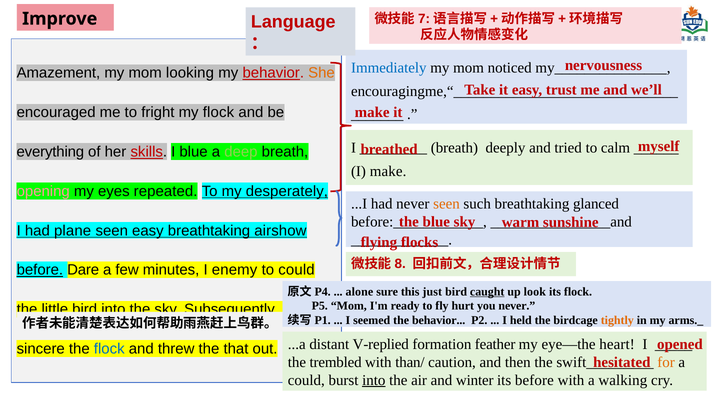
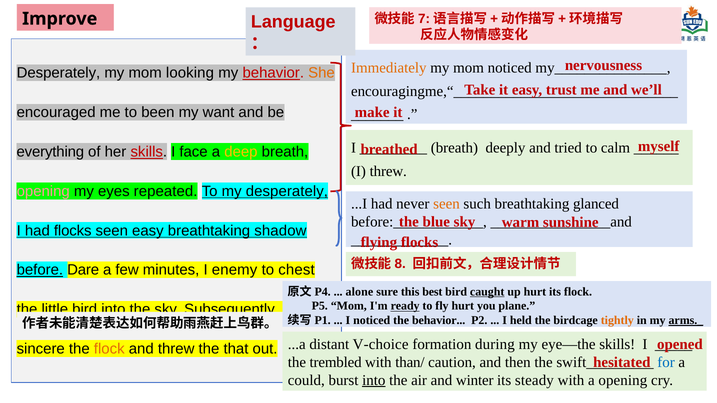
Immediately colour: blue -> orange (389, 68)
Amazement: Amazement -> Desperately (58, 73)
fright: fright -> been (158, 112)
my flock: flock -> want (219, 112)
I blue: blue -> face (194, 152)
deep colour: light green -> yellow (241, 152)
I make: make -> threw (388, 171)
had plane: plane -> flocks (73, 231)
airshow: airshow -> shadow (280, 231)
to could: could -> chest (296, 270)
just: just -> best (432, 292)
up look: look -> hurt (535, 292)
ready underline: none -> present (405, 306)
you never: never -> plane (517, 306)
I seemed: seemed -> noticed (372, 321)
arms._ underline: none -> present (686, 321)
V-replied: V-replied -> V-choice (381, 345)
feather: feather -> during (495, 345)
eye—the heart: heart -> skills (617, 345)
flock colour: blue -> orange (109, 349)
for colour: orange -> blue (666, 362)
its before: before -> steady (534, 380)
a walking: walking -> opening (623, 380)
